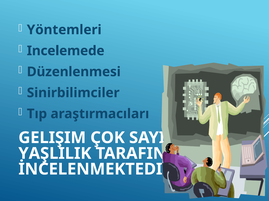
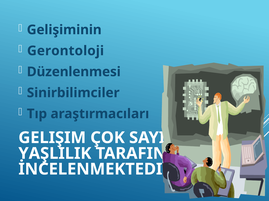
Yöntemleri: Yöntemleri -> Gelişiminin (64, 30)
Incelemede: Incelemede -> Gerontoloji (66, 51)
